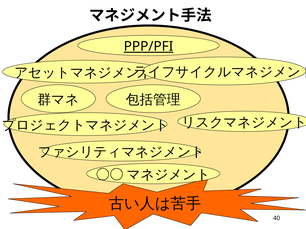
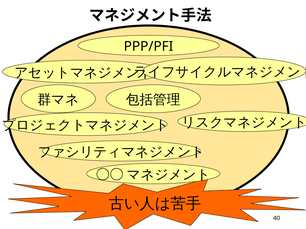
PPP/PFI underline: present -> none (149, 47)
